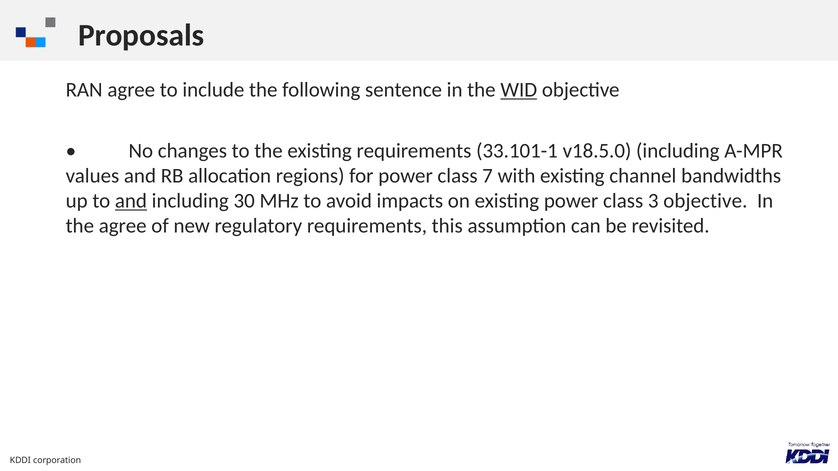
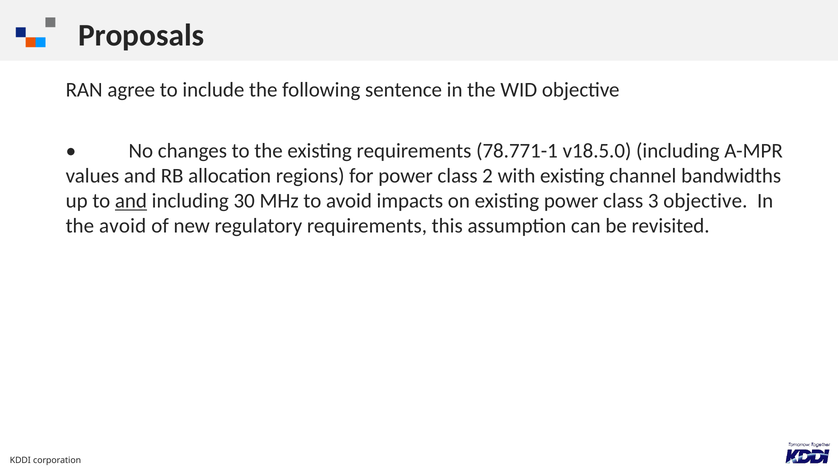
WID underline: present -> none (519, 90)
33.101-1: 33.101-1 -> 78.771-1 (517, 151)
class 7: 7 -> 2 (488, 176)
the agree: agree -> avoid (123, 226)
